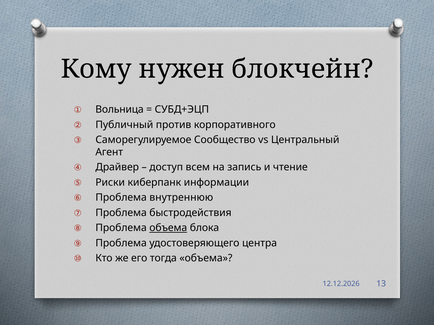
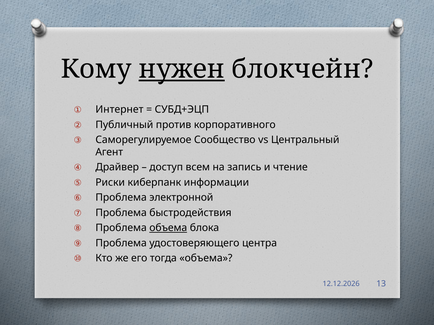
нужен underline: none -> present (182, 69)
Вольница: Вольница -> Интернет (119, 110)
внутреннюю: внутреннюю -> электронной (181, 198)
